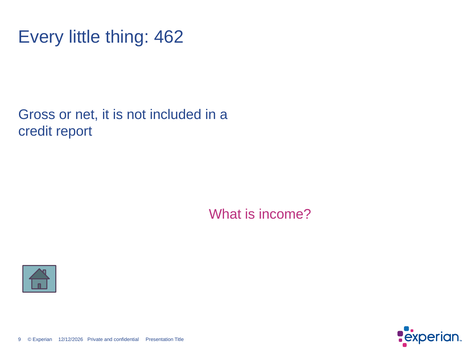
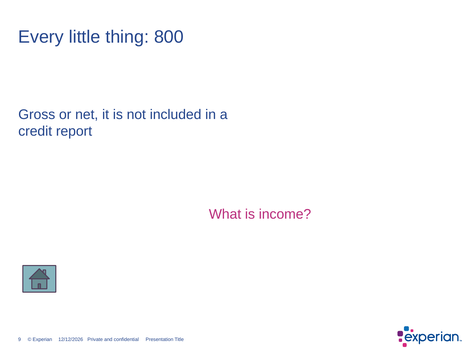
462: 462 -> 800 (169, 37)
